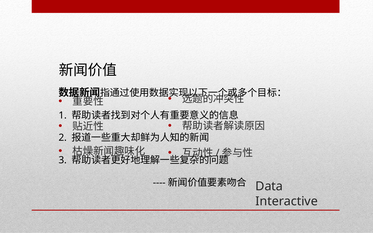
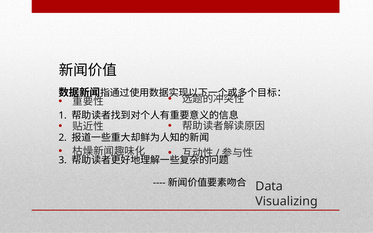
Interactive: Interactive -> Visualizing (287, 201)
